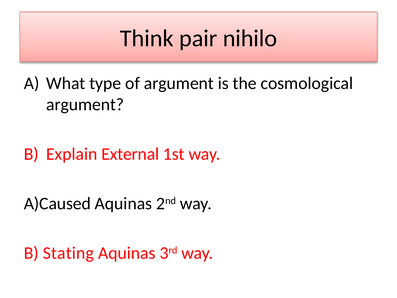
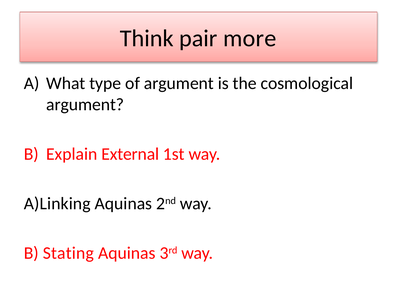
nihilo: nihilo -> more (250, 38)
A)Caused: A)Caused -> A)Linking (57, 203)
